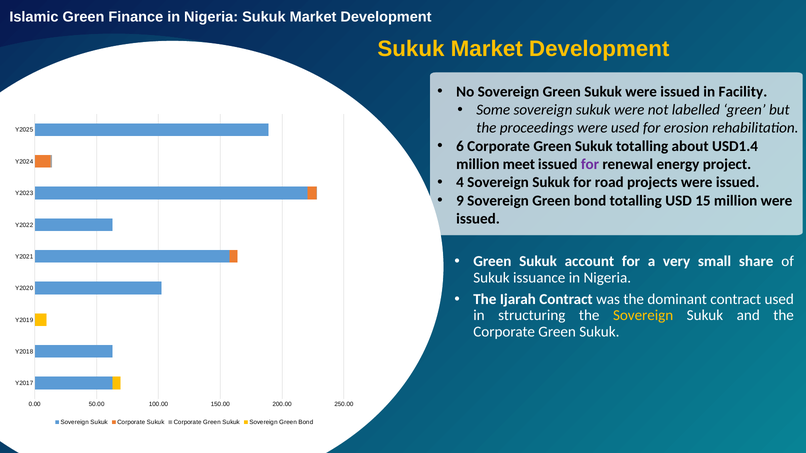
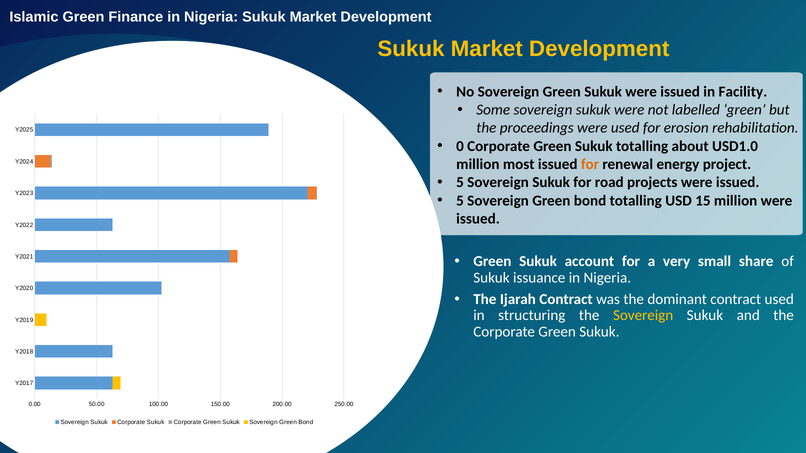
6: 6 -> 0 (460, 146)
USD1.4: USD1.4 -> USD1.0 (735, 146)
meet: meet -> most (519, 164)
for colour: purple -> orange (590, 164)
4: 4 -> 5 (460, 183)
9: 9 -> 5 (460, 201)
